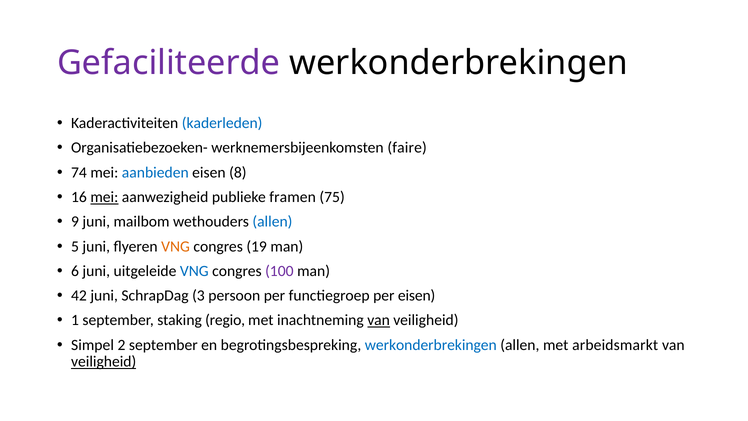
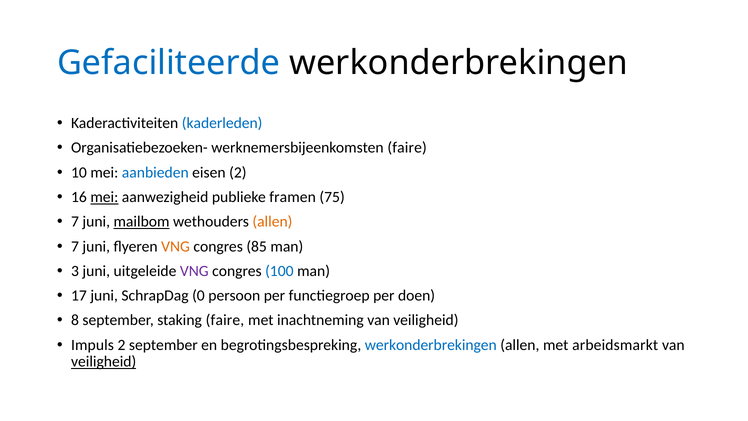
Gefaciliteerde colour: purple -> blue (169, 63)
74: 74 -> 10 (79, 172)
eisen 8: 8 -> 2 (238, 172)
9: 9 -> 7 (75, 222)
mailbom underline: none -> present (142, 222)
allen colour: blue -> orange (272, 222)
5: 5 -> 7 (75, 246)
19: 19 -> 85 (257, 246)
6: 6 -> 3 (75, 271)
VNG colour: blue -> purple (194, 271)
100 colour: purple -> blue (279, 271)
42: 42 -> 17 (79, 296)
3: 3 -> 0 (198, 296)
per eisen: eisen -> doen (417, 296)
1: 1 -> 8 (75, 320)
staking regio: regio -> faire (225, 320)
van underline: present -> none (379, 320)
Simpel: Simpel -> Impuls (92, 345)
